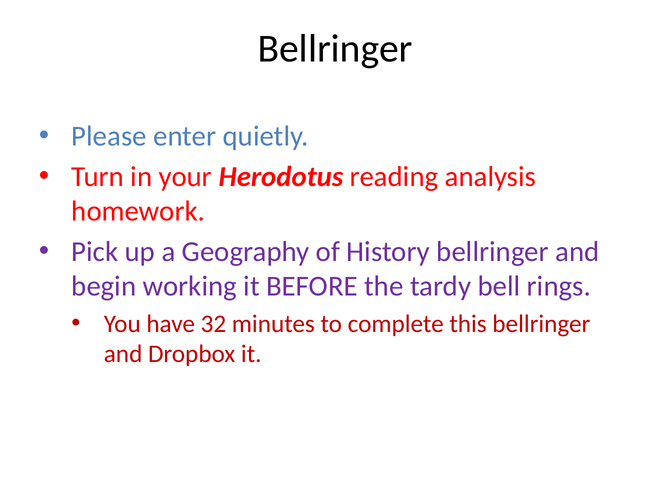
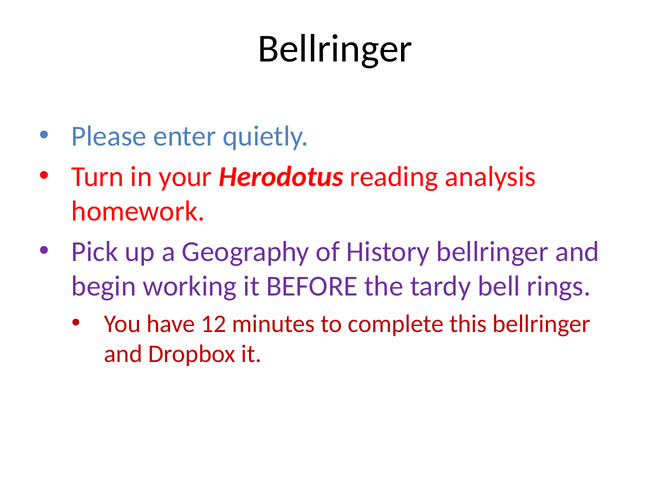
32: 32 -> 12 (213, 324)
